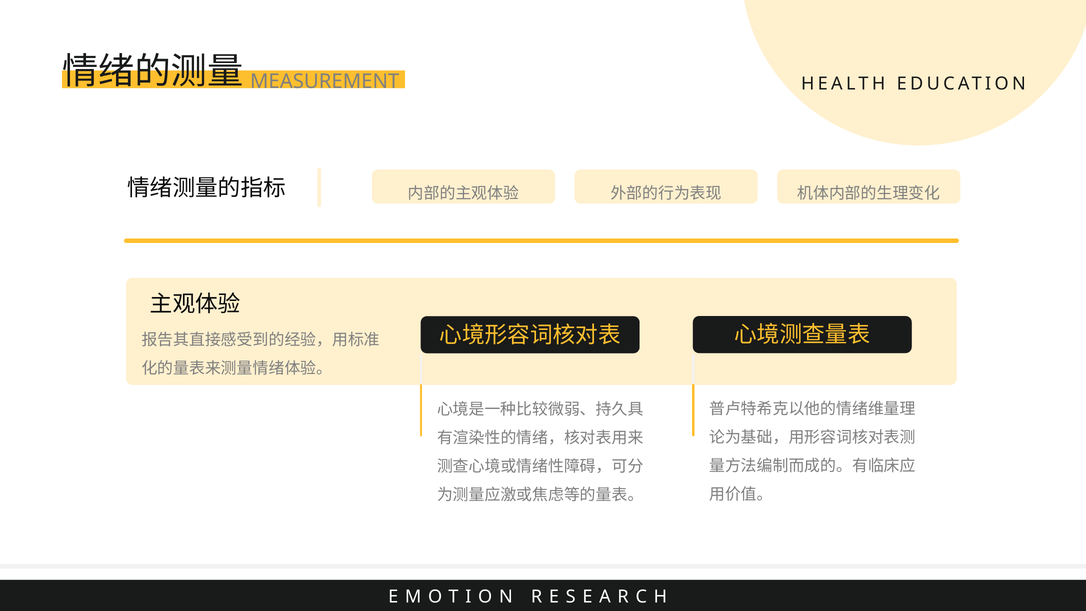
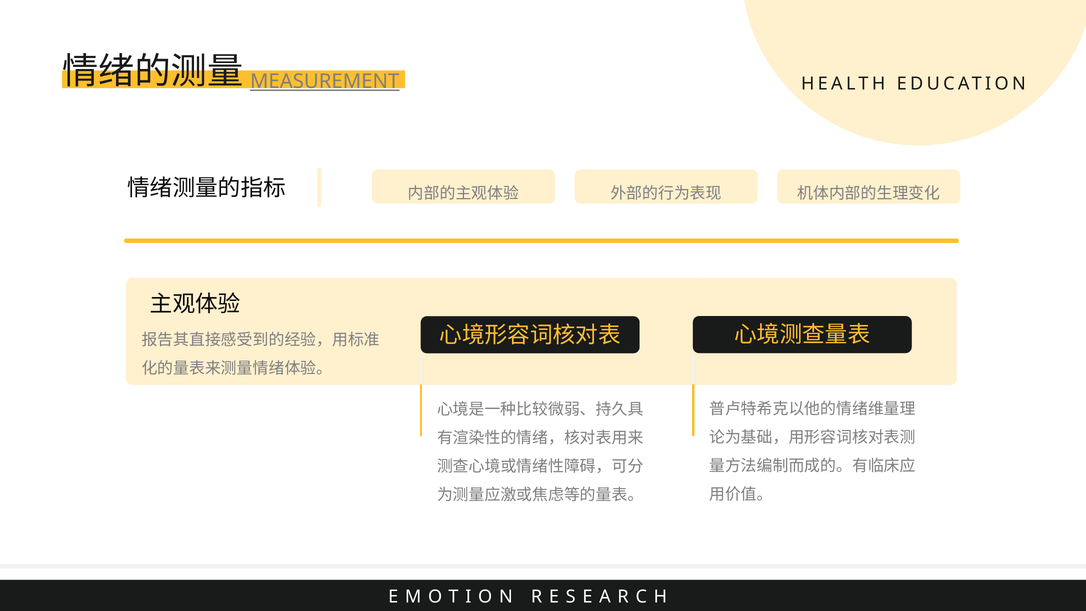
MEASUREMENT underline: none -> present (325, 81)
